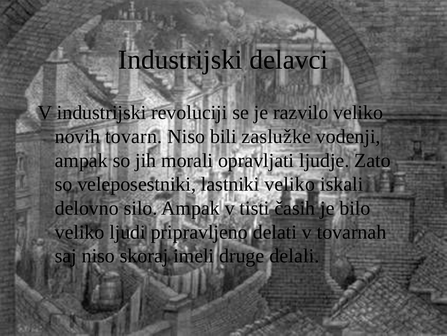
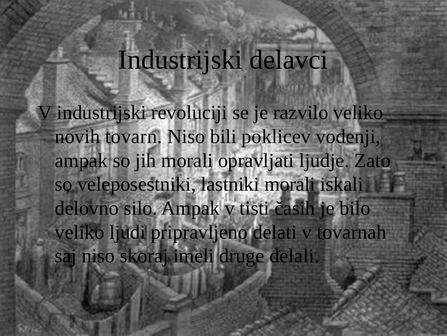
zaslužke: zaslužke -> poklicev (276, 136)
lastniki veliko: veliko -> morali (290, 184)
